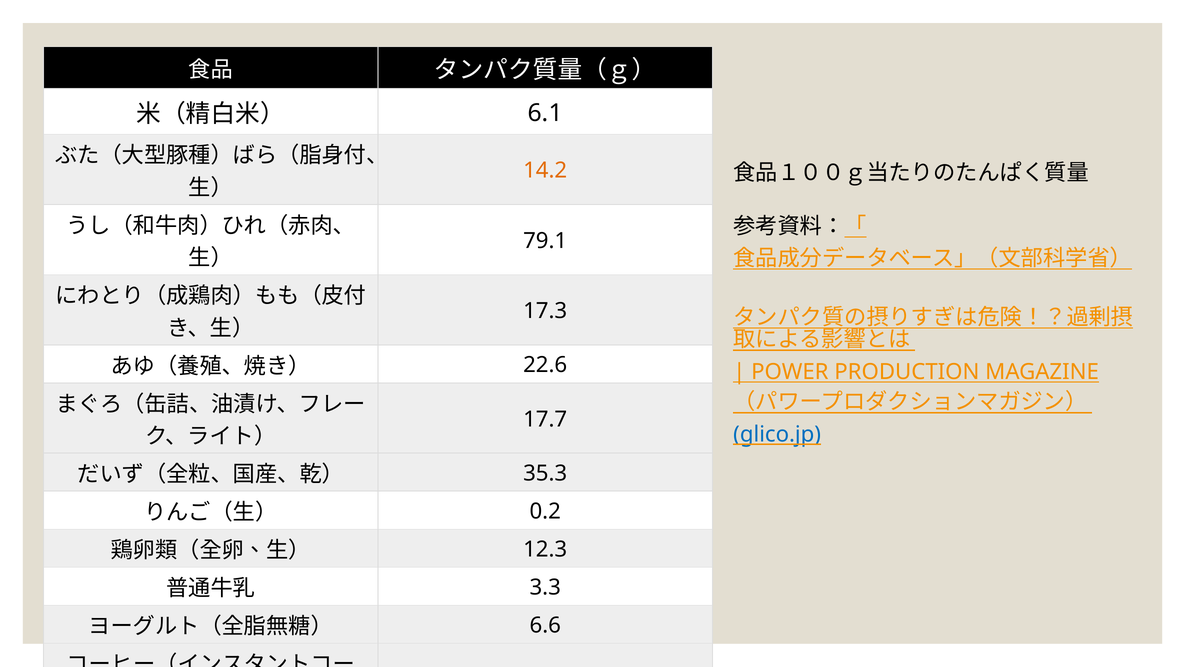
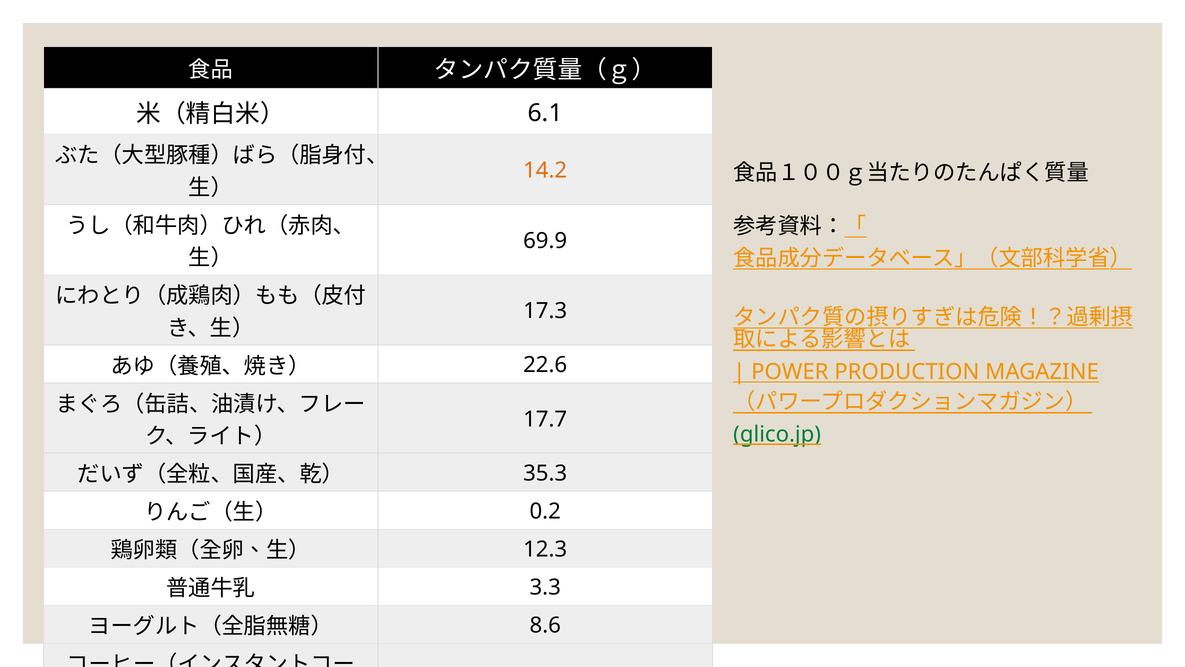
79.1: 79.1 -> 69.9 (545, 241)
glico.jp colour: blue -> green (777, 434)
6.6: 6.6 -> 8.6 (545, 625)
